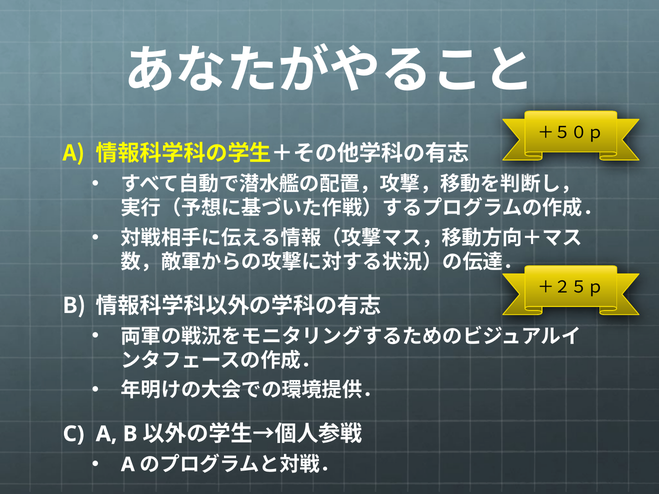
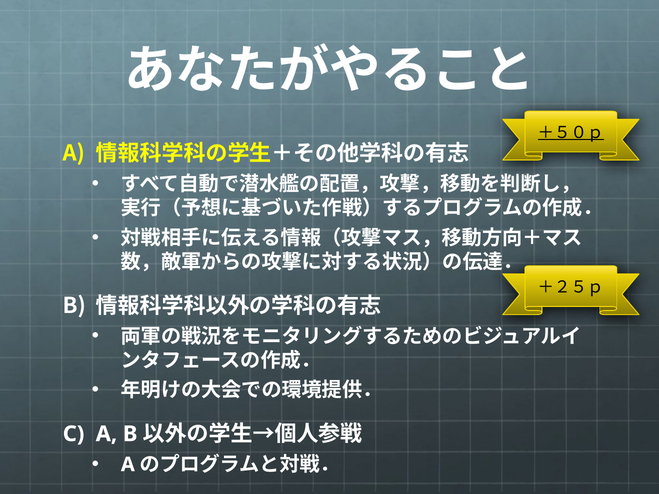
＋５０ｐ underline: none -> present (571, 133)
